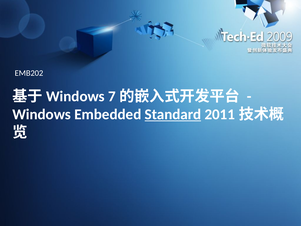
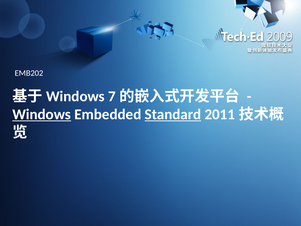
Windows underline: none -> present (42, 114)
